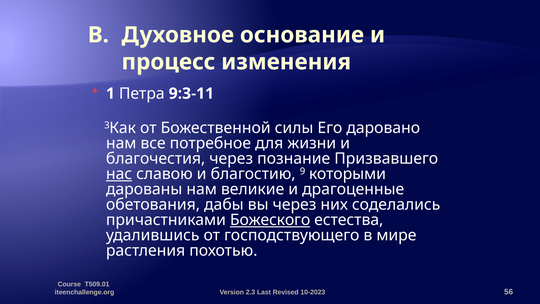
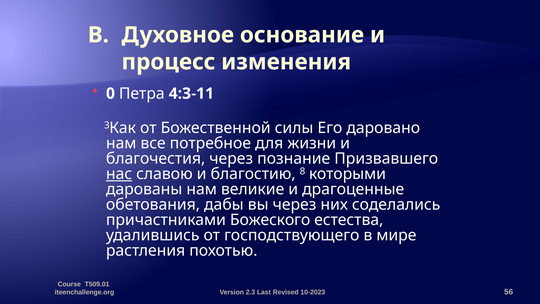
1: 1 -> 0 (110, 93)
9:3-11: 9:3-11 -> 4:3-11 (191, 93)
9: 9 -> 8 (302, 171)
Божеского underline: present -> none (270, 220)
